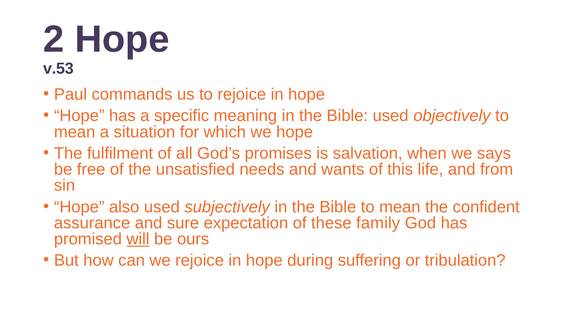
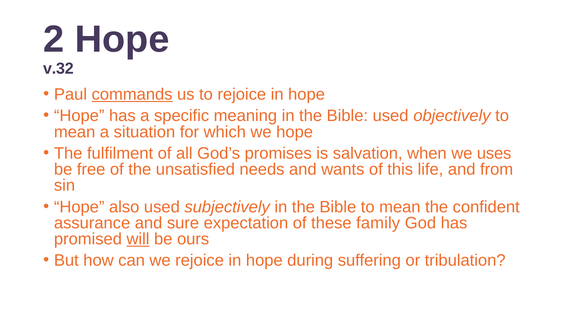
v.53: v.53 -> v.32 (58, 69)
commands underline: none -> present (132, 95)
says: says -> uses (494, 154)
